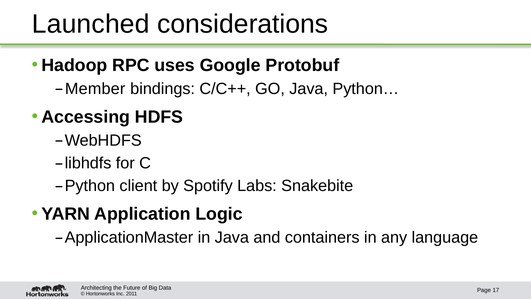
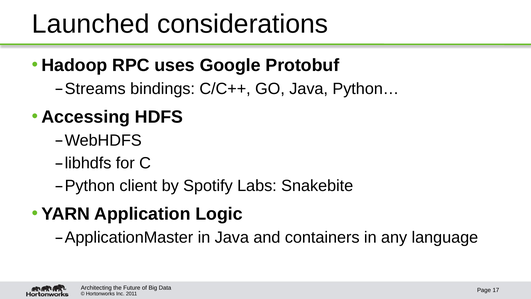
Member: Member -> Streams (95, 89)
